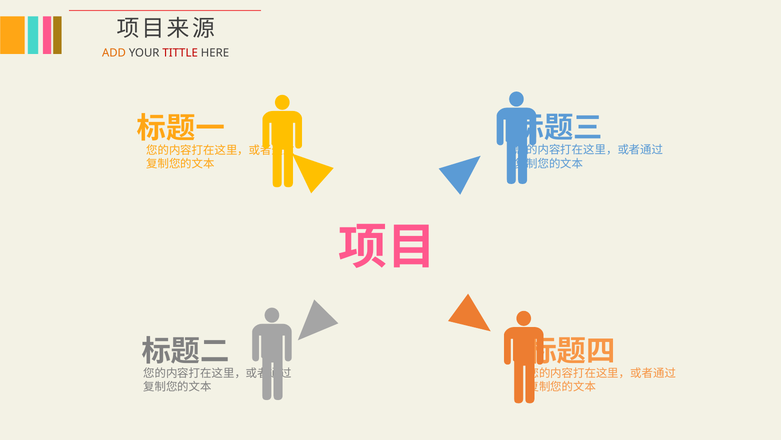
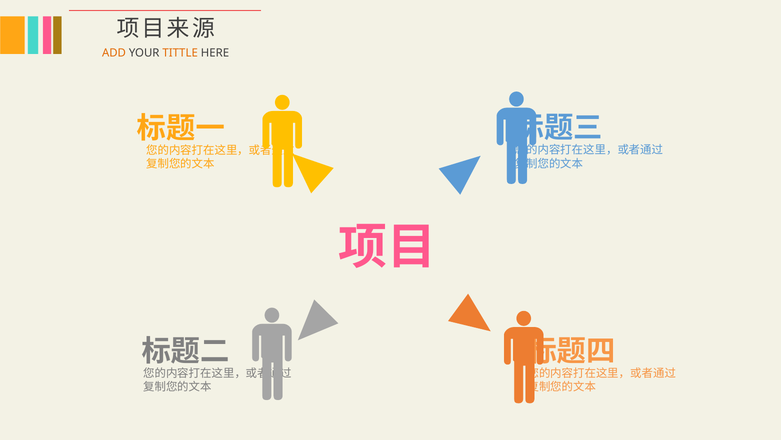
TITTLE colour: red -> orange (180, 53)
